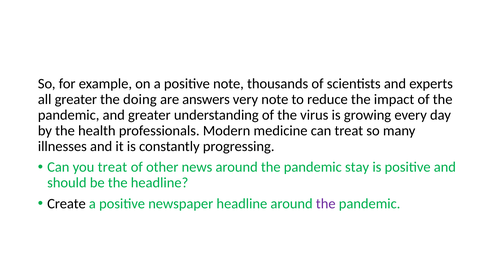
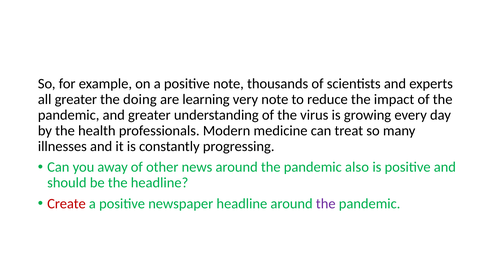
answers: answers -> learning (206, 100)
you treat: treat -> away (113, 168)
stay: stay -> also (357, 168)
Create colour: black -> red (66, 204)
